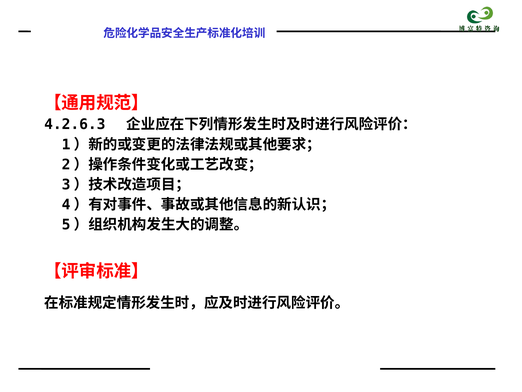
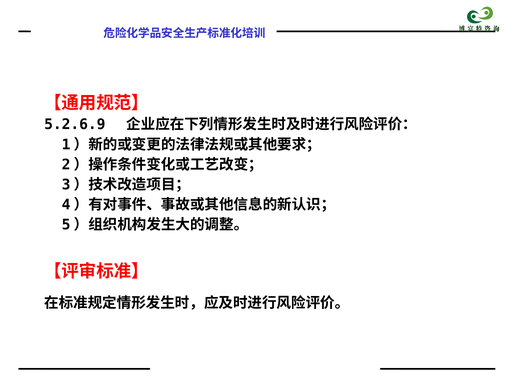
4.2.6.3: 4.2.6.3 -> 5.2.6.9 (75, 124)
